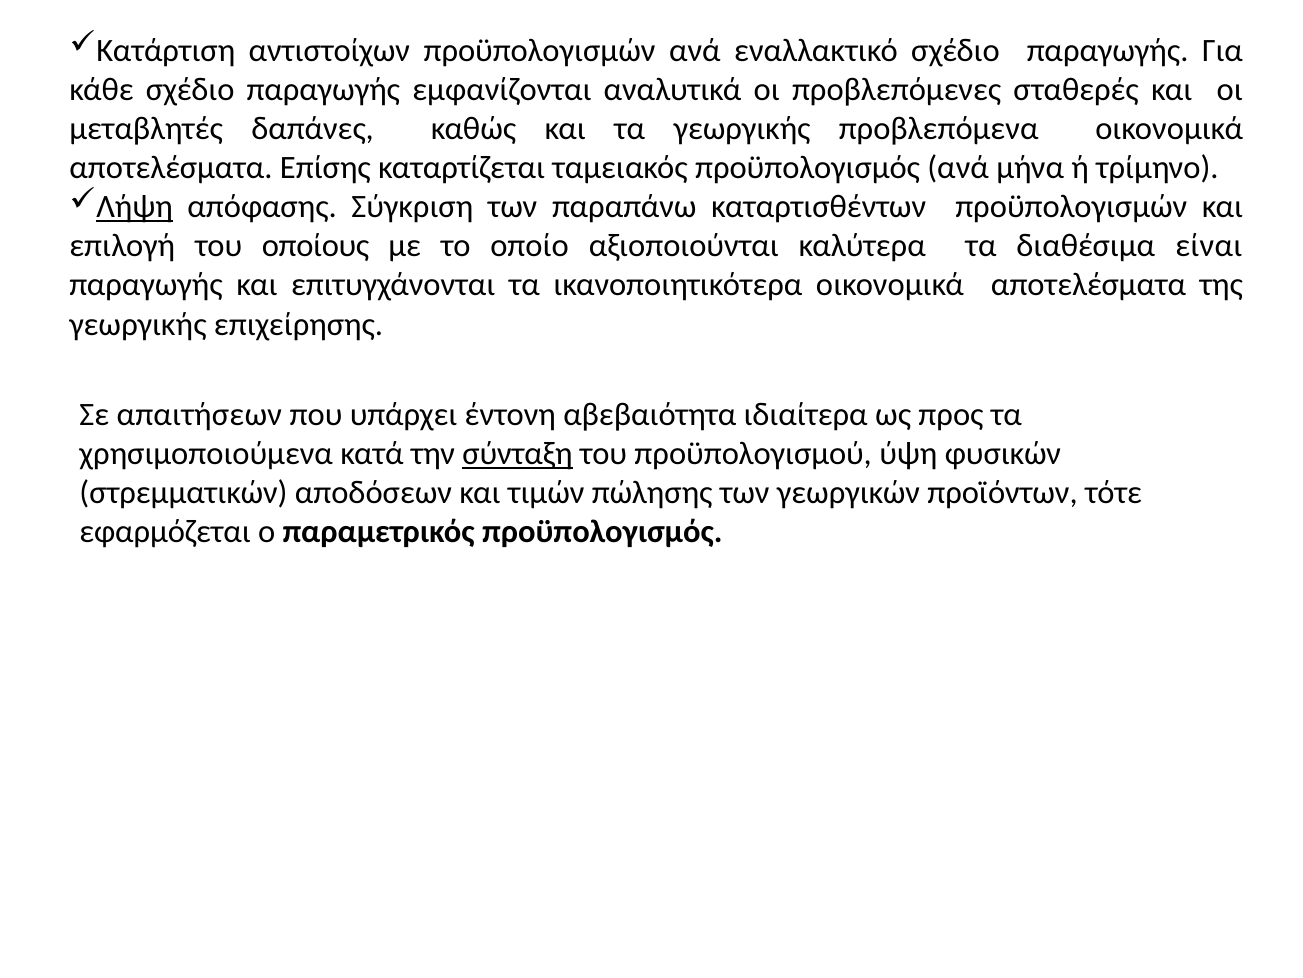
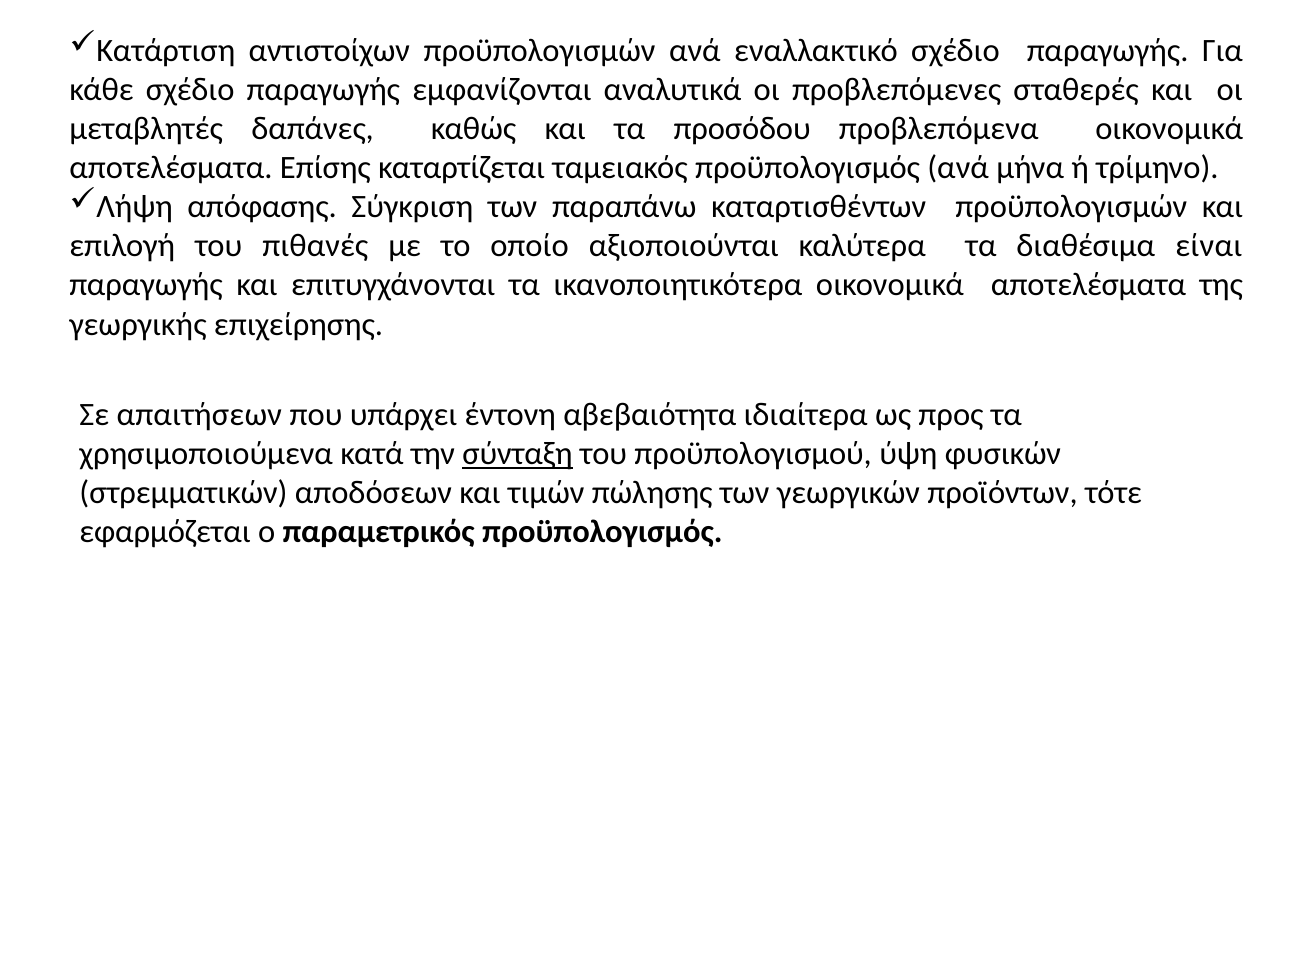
τα γεωργικής: γεωργικής -> προσόδου (742, 129)
Λήψη underline: present -> none (135, 207)
οποίους: οποίους -> πιθανές (315, 246)
